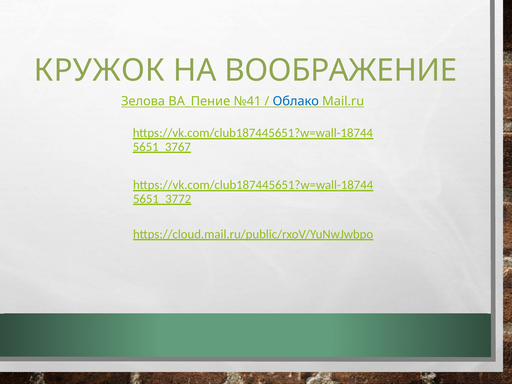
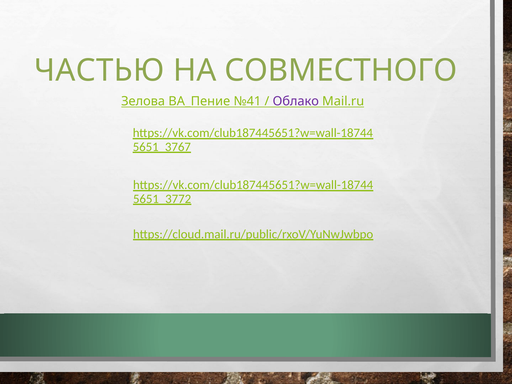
КРУЖОК: КРУЖОК -> ЧАСТЬЮ (99, 70)
ВООБРАЖЕНИЕ: ВООБРАЖЕНИЕ -> СОВМЕСТНОГО (341, 70)
Облако colour: blue -> purple (296, 101)
